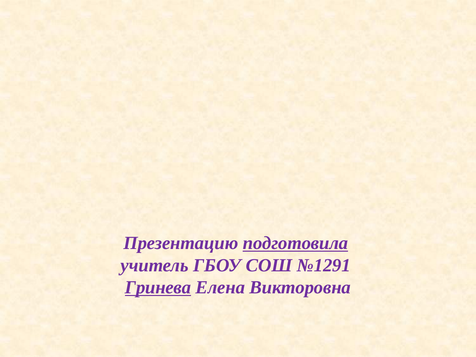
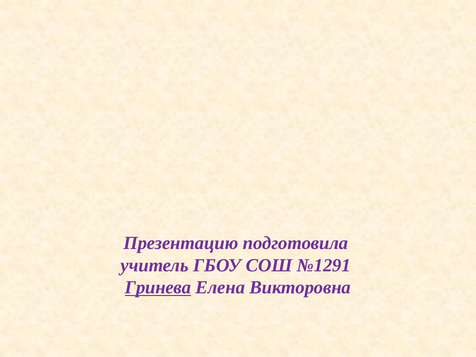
подготовила underline: present -> none (295, 243)
